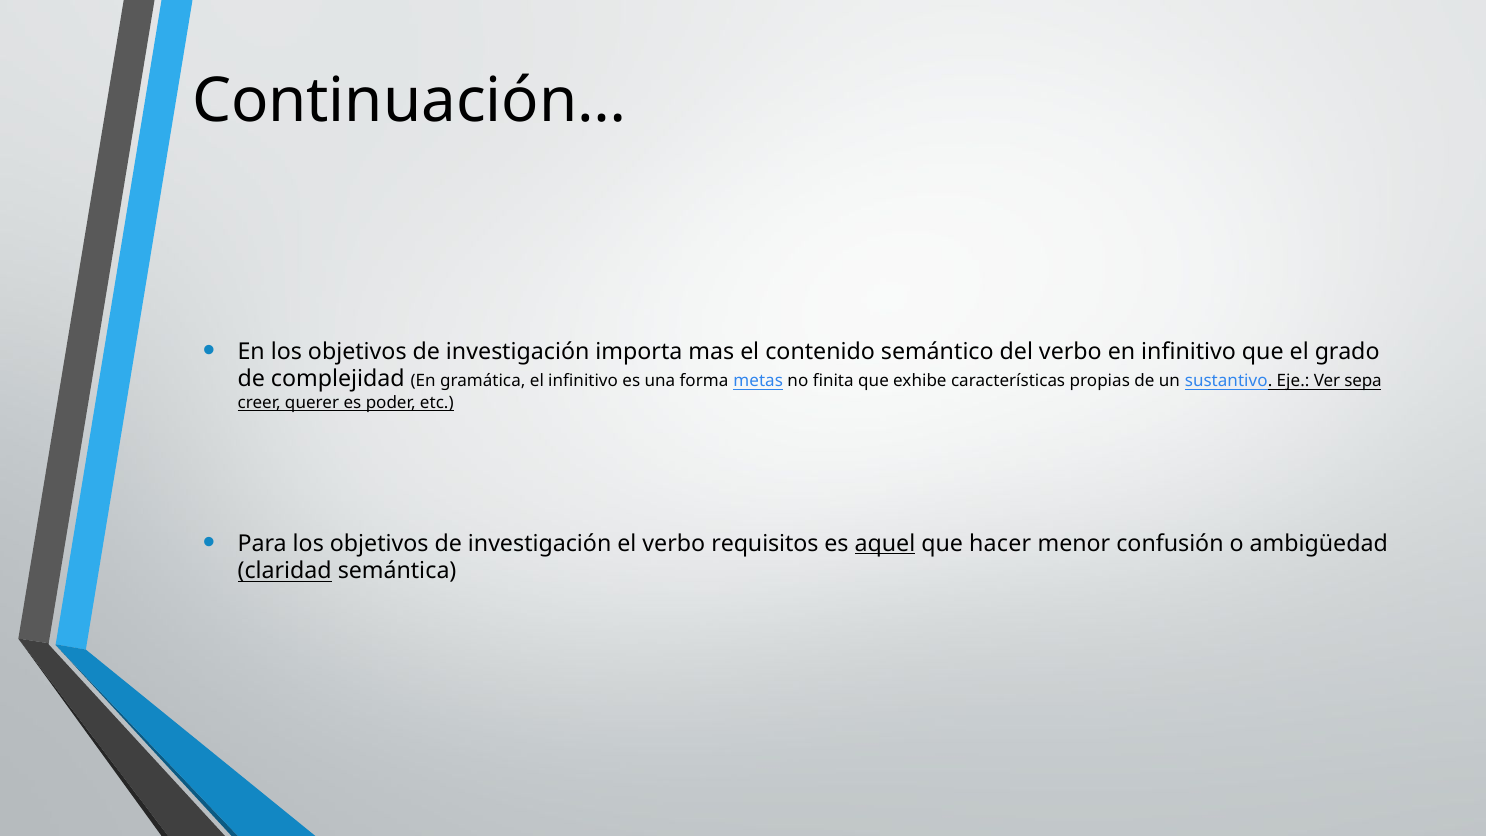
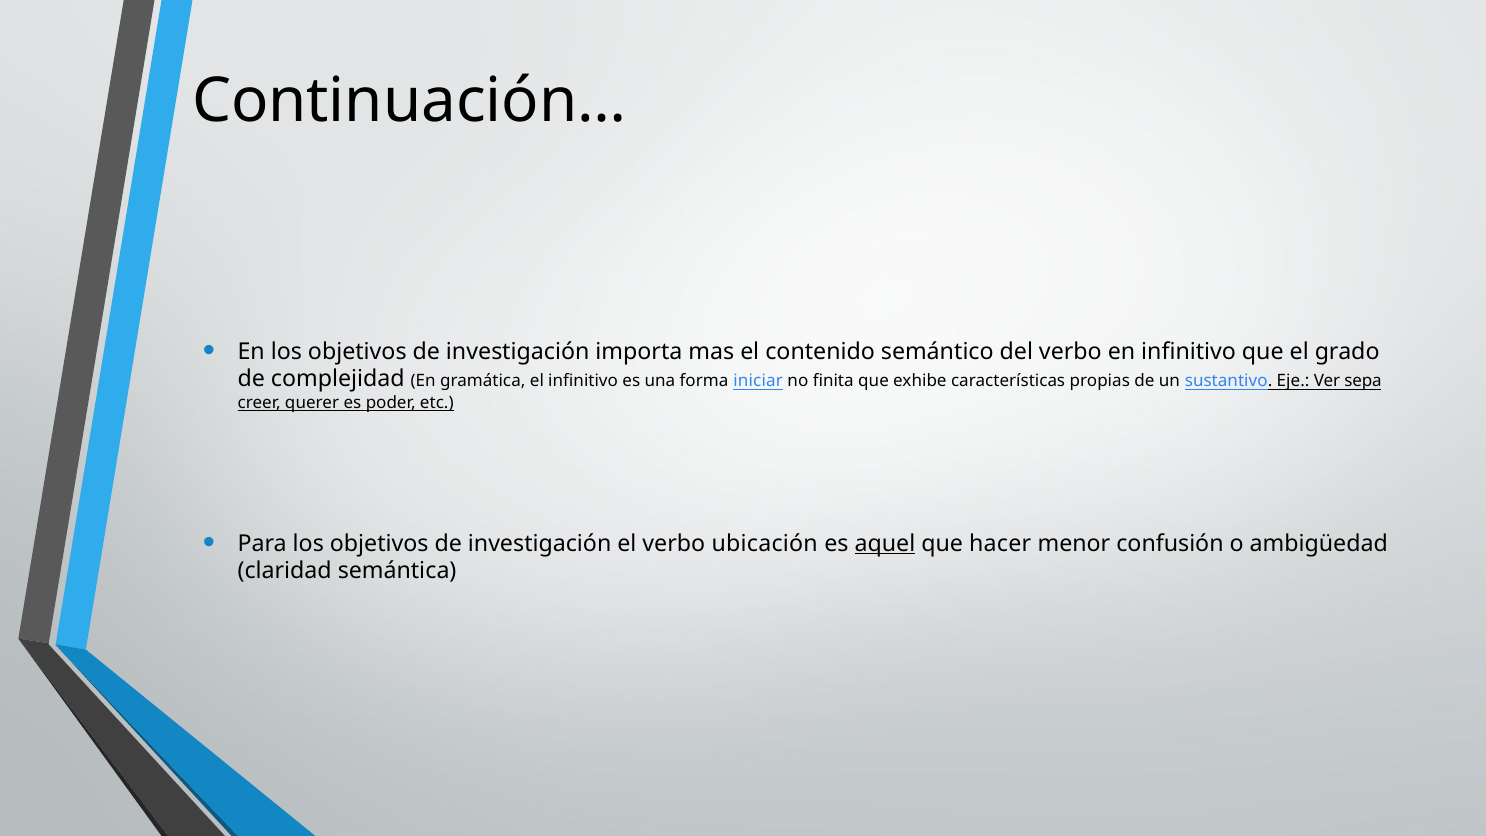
metas: metas -> iniciar (758, 381)
requisitos: requisitos -> ubicación (765, 543)
claridad underline: present -> none (285, 571)
